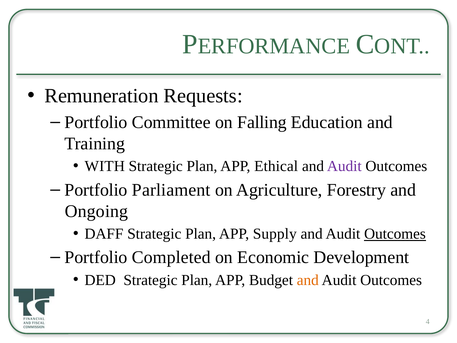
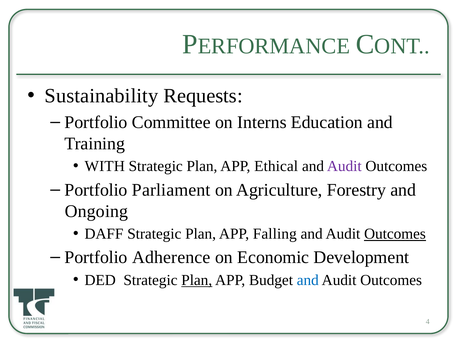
Remuneration: Remuneration -> Sustainability (101, 96)
Falling: Falling -> Interns (262, 122)
Supply: Supply -> Falling (275, 234)
Completed: Completed -> Adherence (171, 257)
Plan underline: none -> present (197, 280)
and colour: orange -> blue (308, 280)
